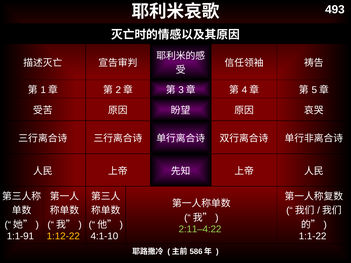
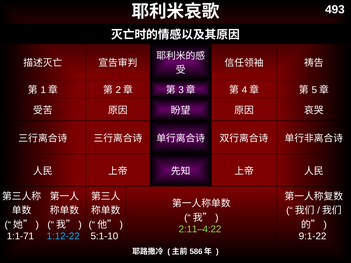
1:1-91: 1:1-91 -> 1:1-71 (20, 236)
1:12-22 colour: yellow -> light blue (63, 236)
4:1-10: 4:1-10 -> 5:1-10 (104, 236)
1:1-22: 1:1-22 -> 9:1-22 (313, 236)
